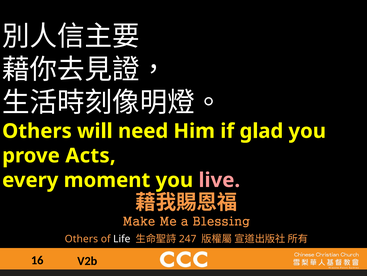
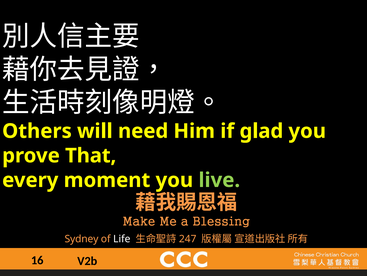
Acts: Acts -> That (91, 155)
live colour: pink -> light green (219, 180)
Others: Others -> Sydney (81, 238)
